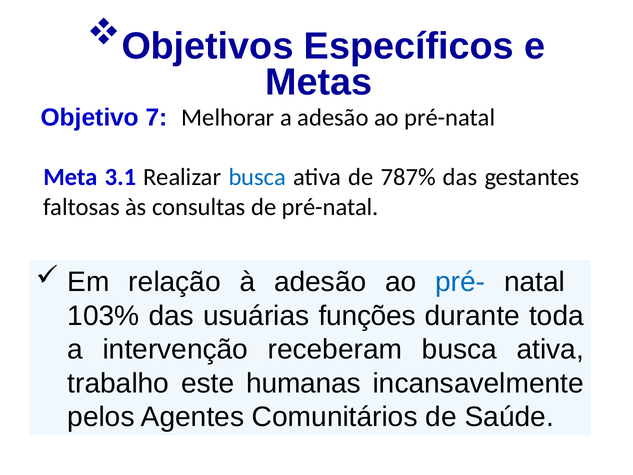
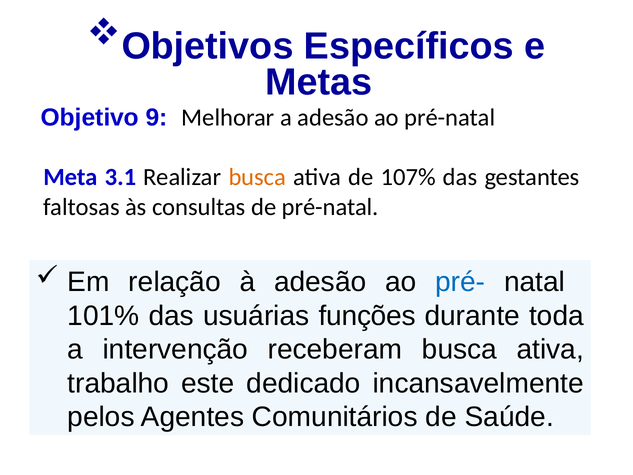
7: 7 -> 9 (157, 117)
busca colour: blue -> orange (257, 177)
787%: 787% -> 107% (408, 177)
103%: 103% -> 101% (103, 316)
humanas: humanas -> dedicado (303, 383)
